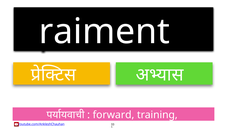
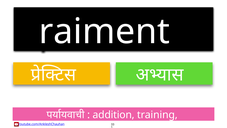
forward: forward -> addition (114, 115)
